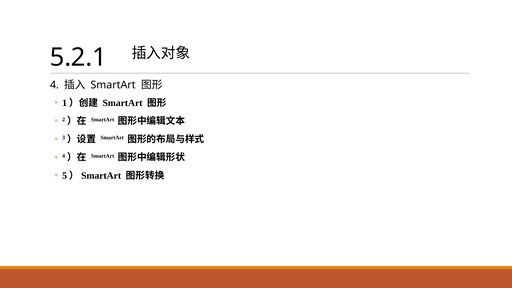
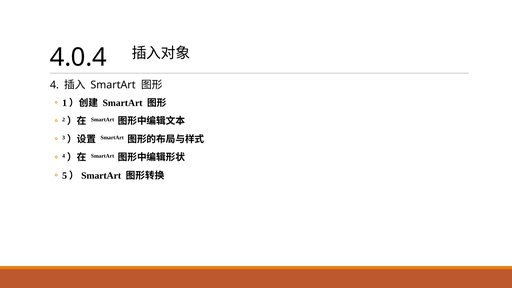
5.2.1: 5.2.1 -> 4.0.4 (78, 57)
